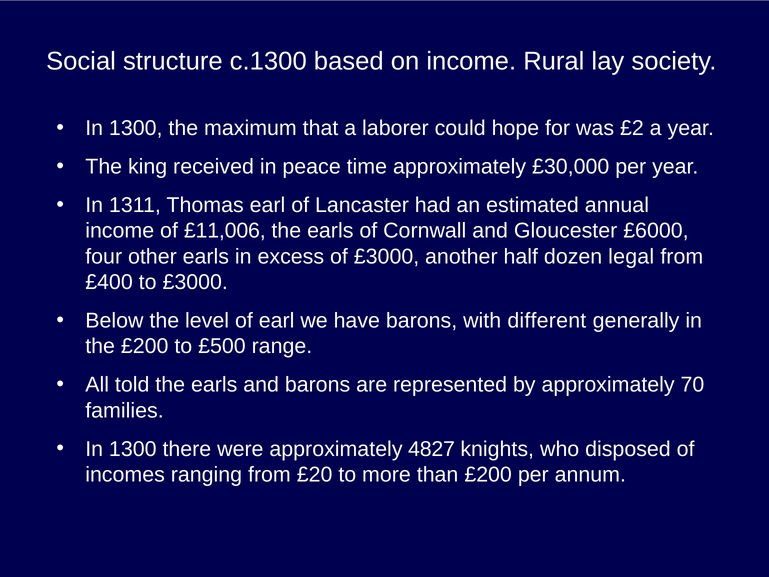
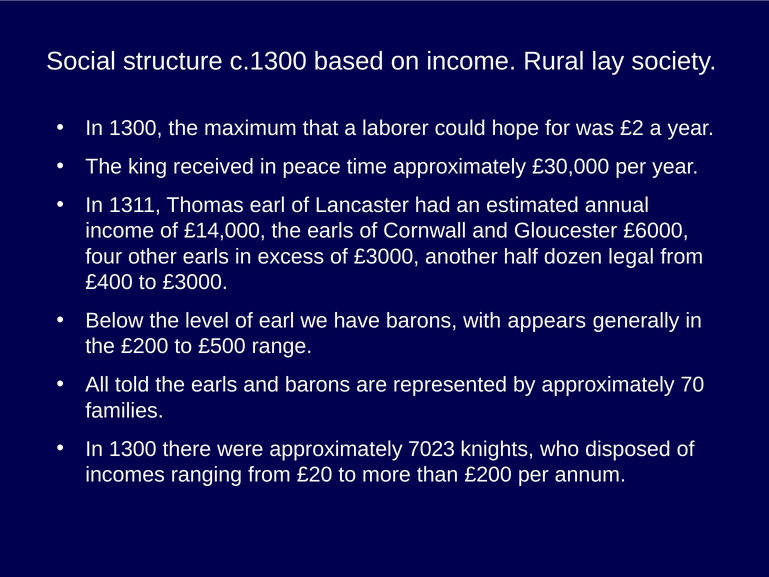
£11,006: £11,006 -> £14,000 (225, 231)
different: different -> appears (547, 321)
4827: 4827 -> 7023 (432, 449)
